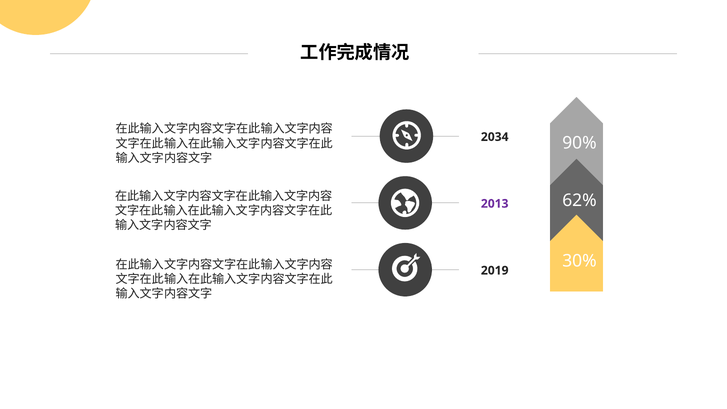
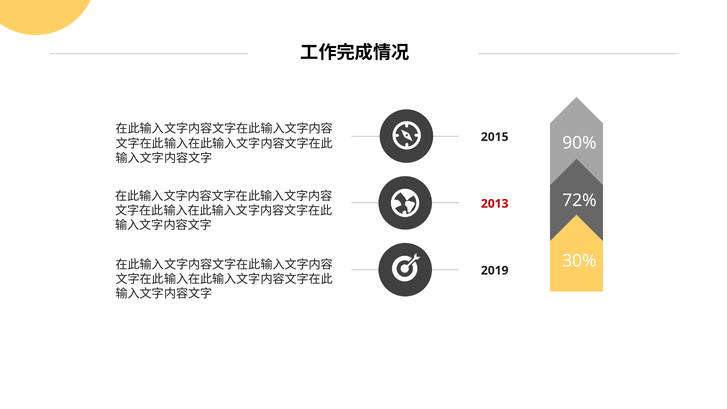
2034: 2034 -> 2015 (495, 137)
62%: 62% -> 72% (579, 201)
2013 colour: purple -> red (495, 204)
